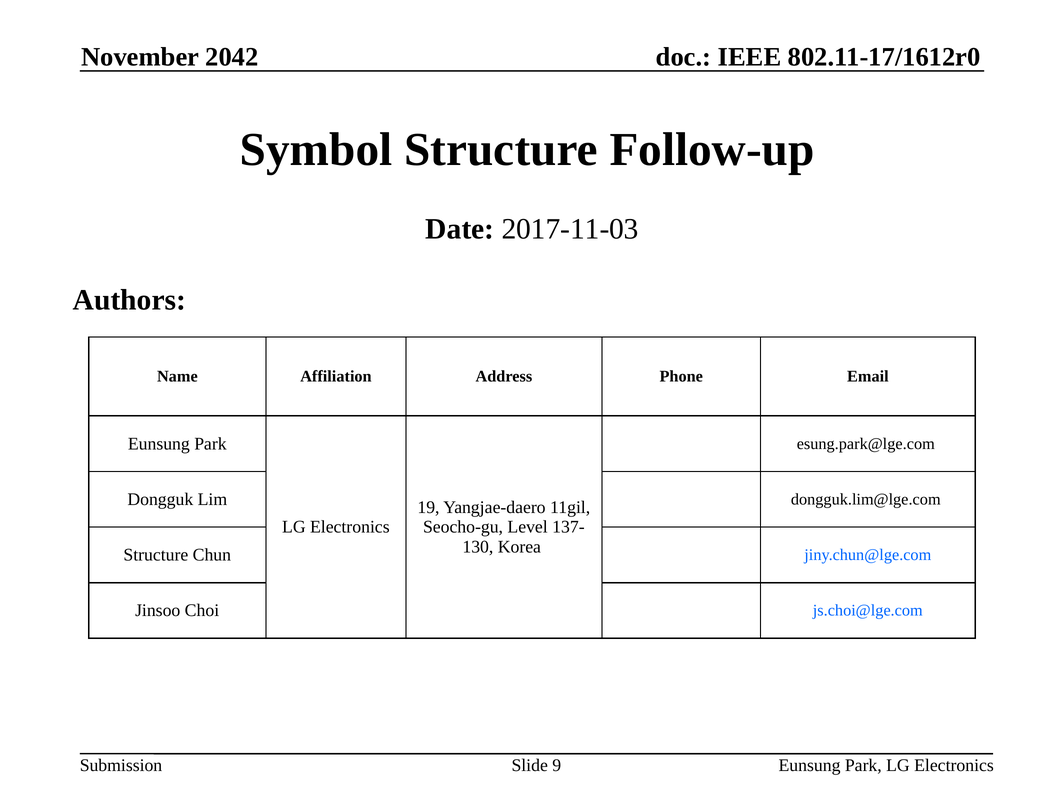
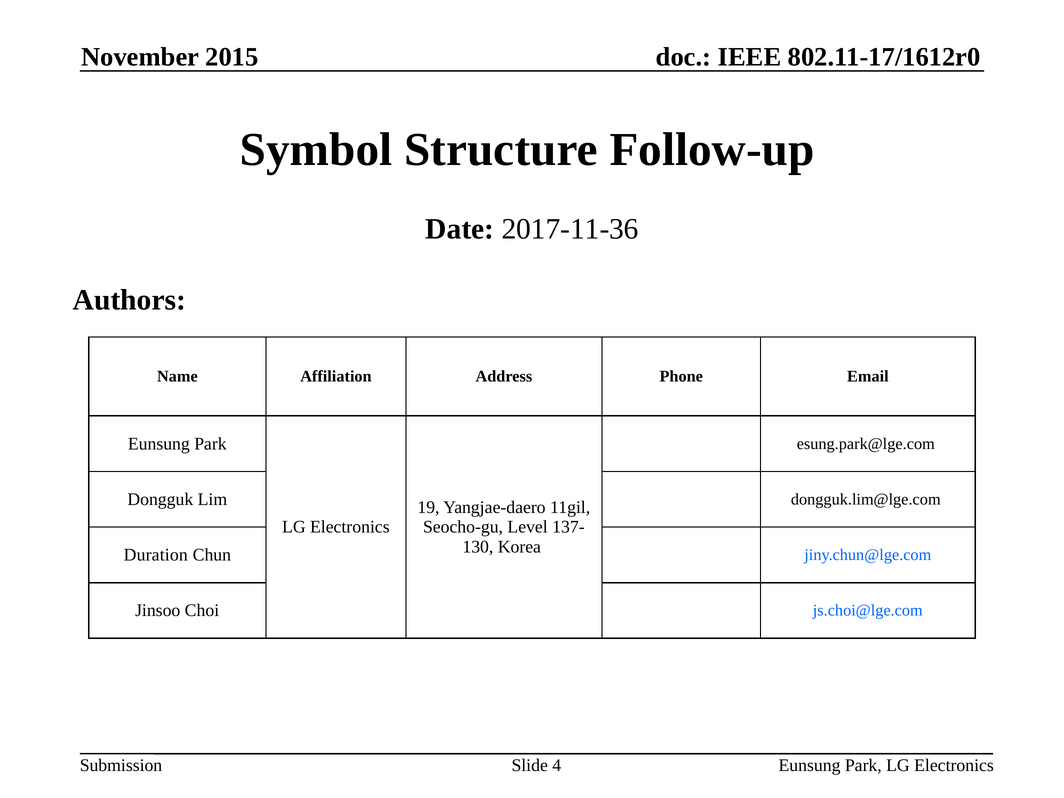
2042: 2042 -> 2015 (232, 57)
2017-11-03: 2017-11-03 -> 2017-11-36 (570, 229)
Structure: Structure -> Duration (156, 555)
9: 9 -> 4 (557, 765)
